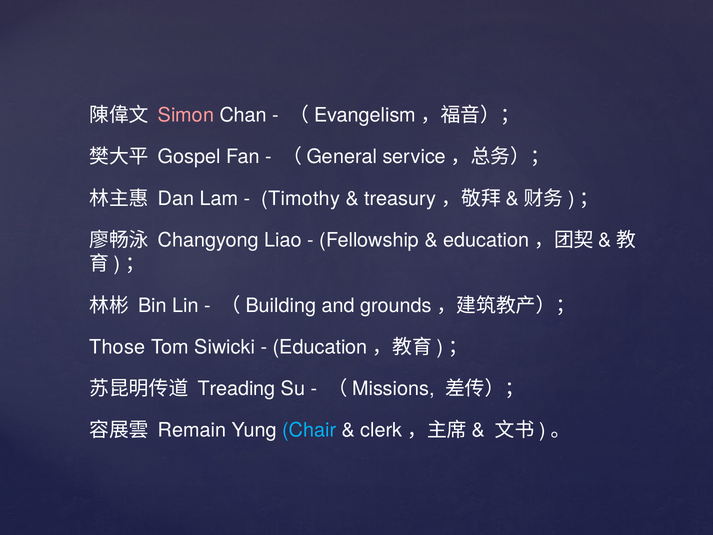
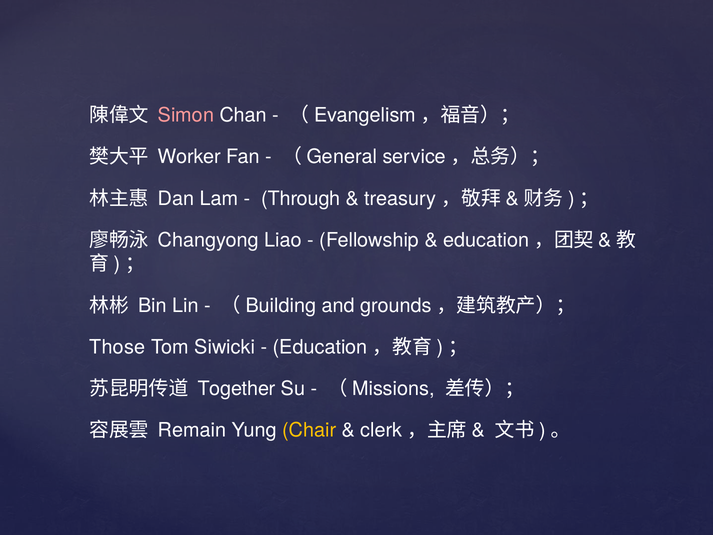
Gospel: Gospel -> Worker (189, 157)
Timothy: Timothy -> Through (301, 198)
Treading: Treading -> Together (237, 389)
Chair colour: light blue -> yellow (309, 430)
